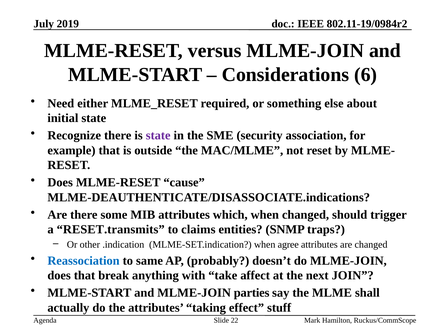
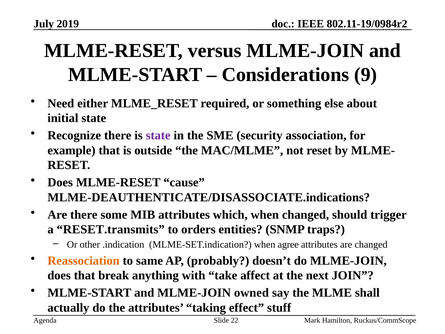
6: 6 -> 9 (366, 74)
claims: claims -> orders (198, 229)
Reassociation colour: blue -> orange (84, 261)
parties: parties -> owned (251, 293)
